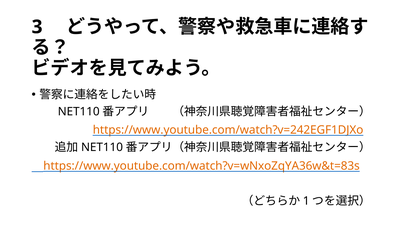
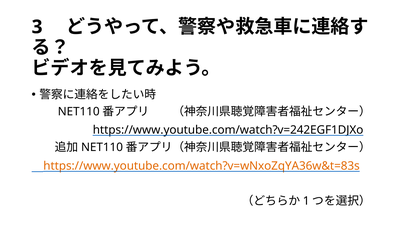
https://www.youtube.com/watch?v=242EGF1DJXo colour: orange -> black (228, 130)
